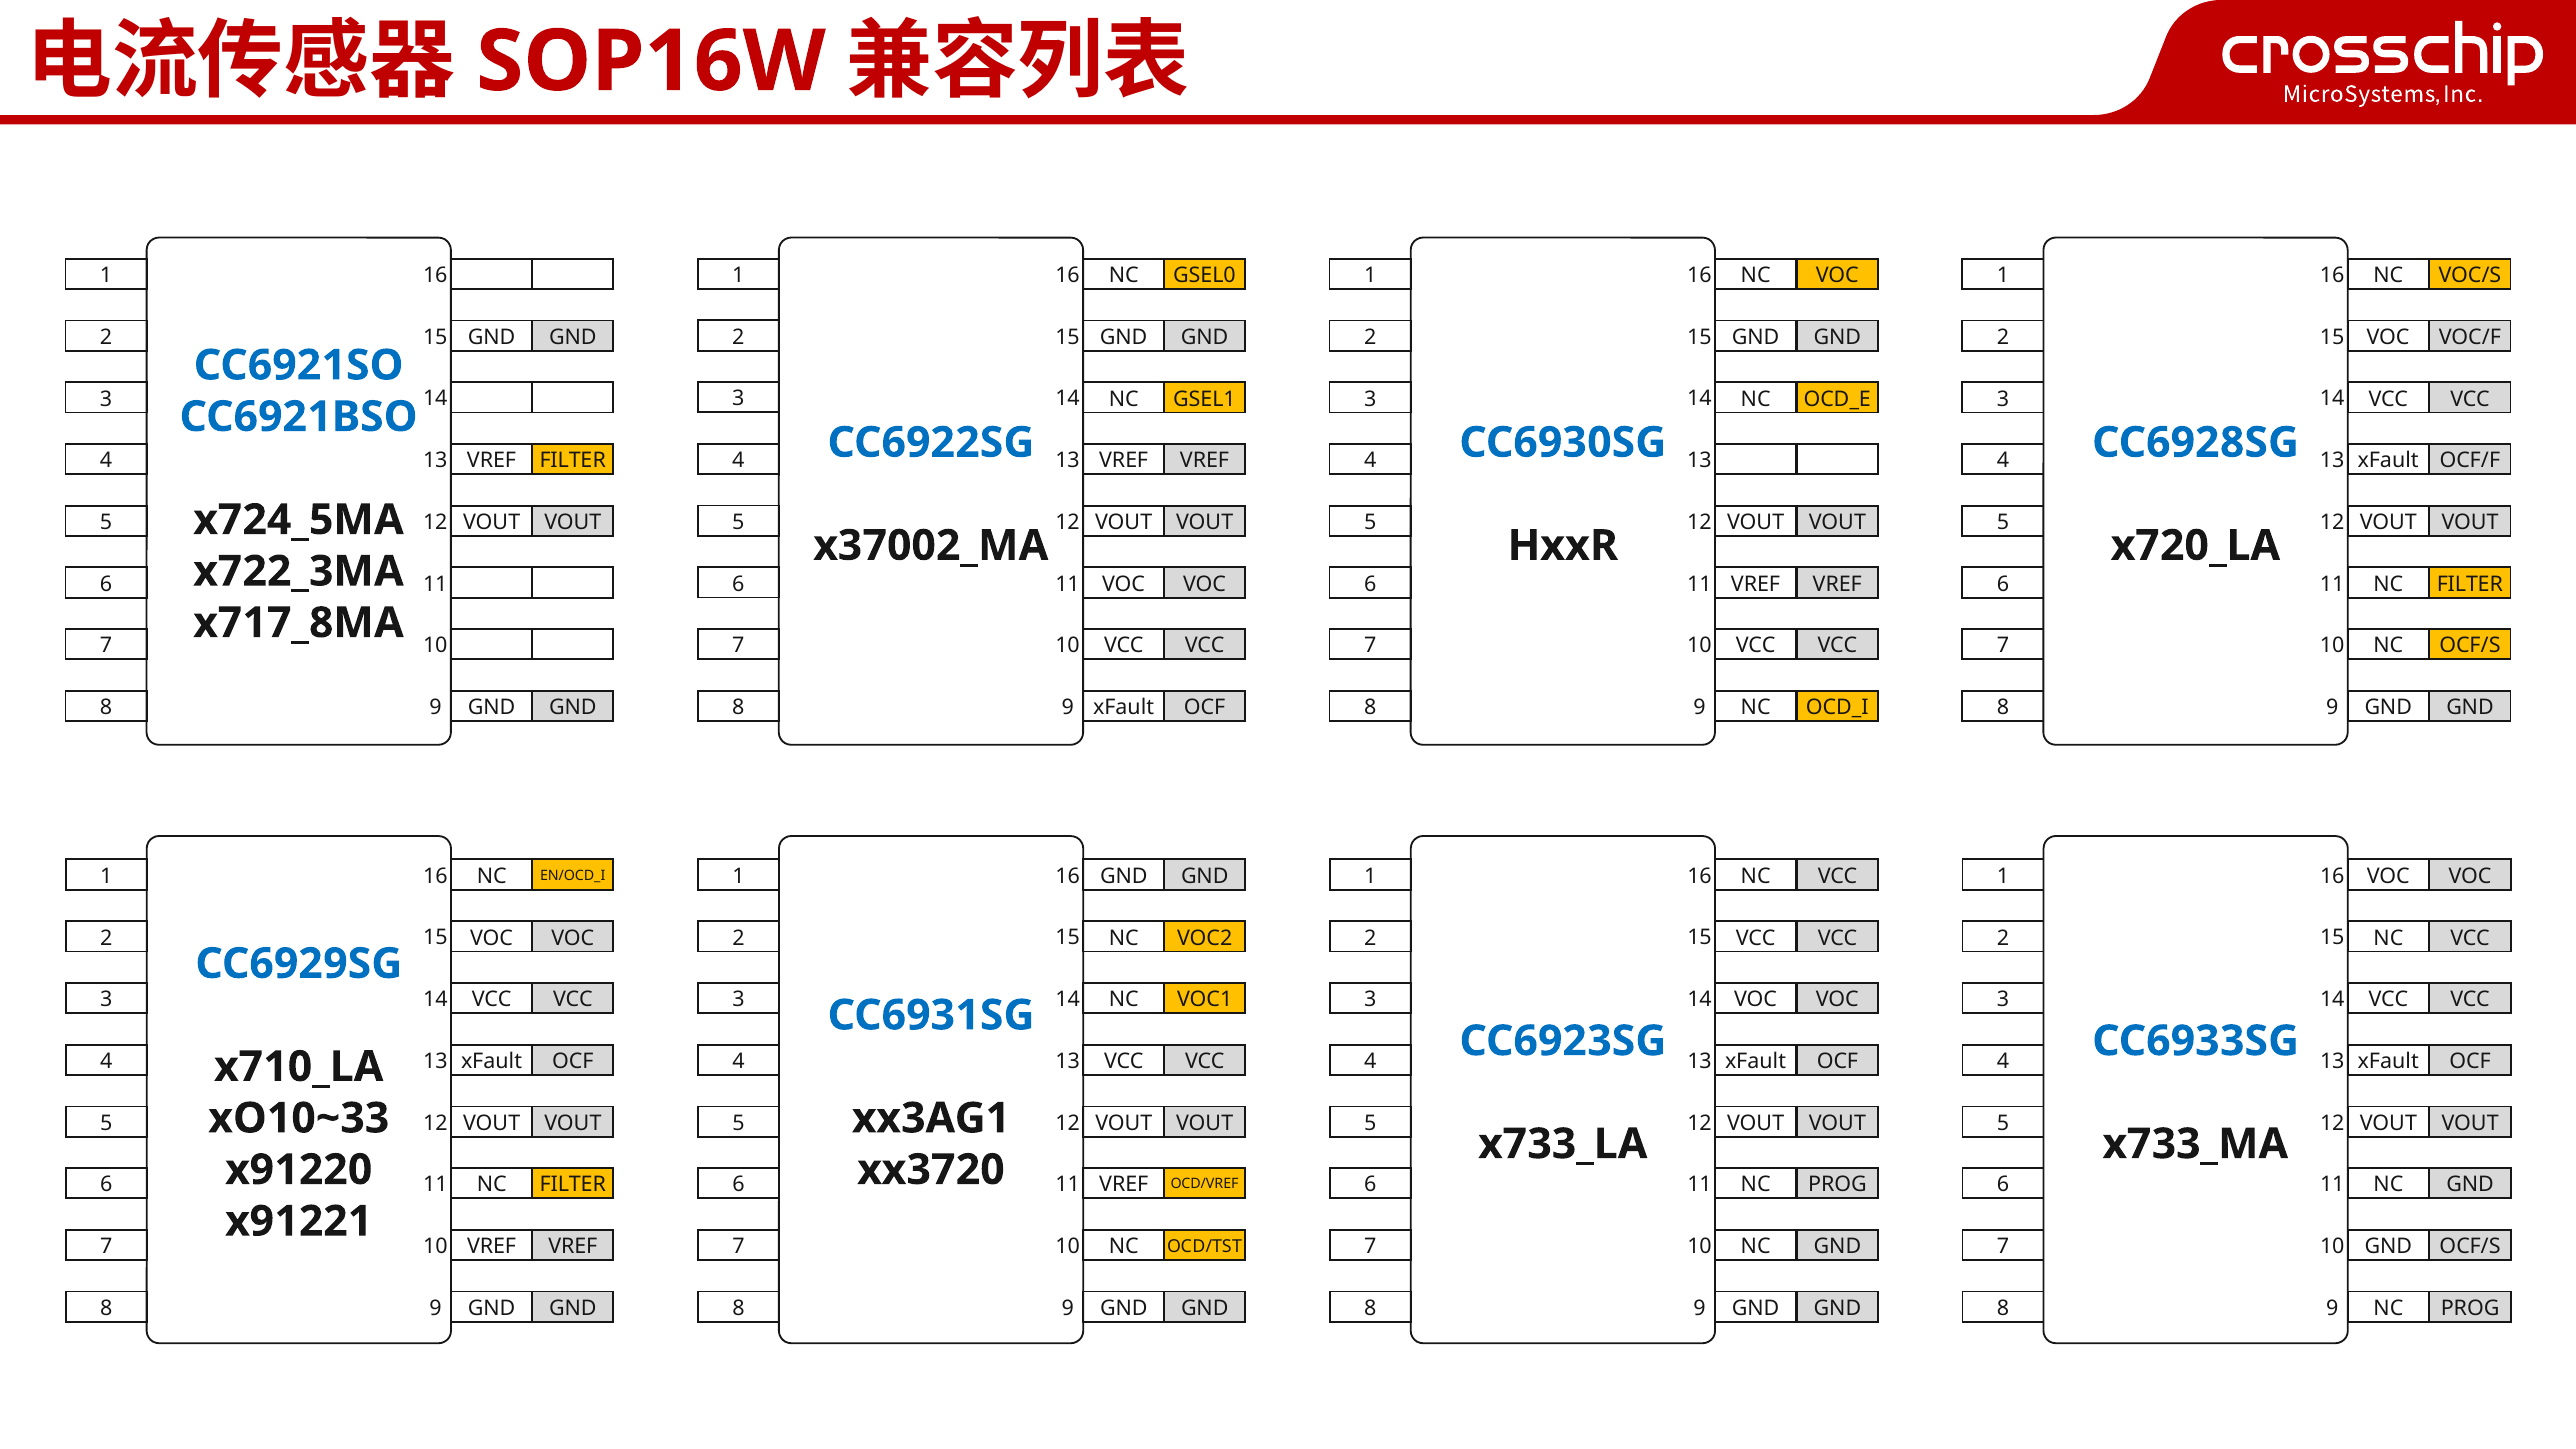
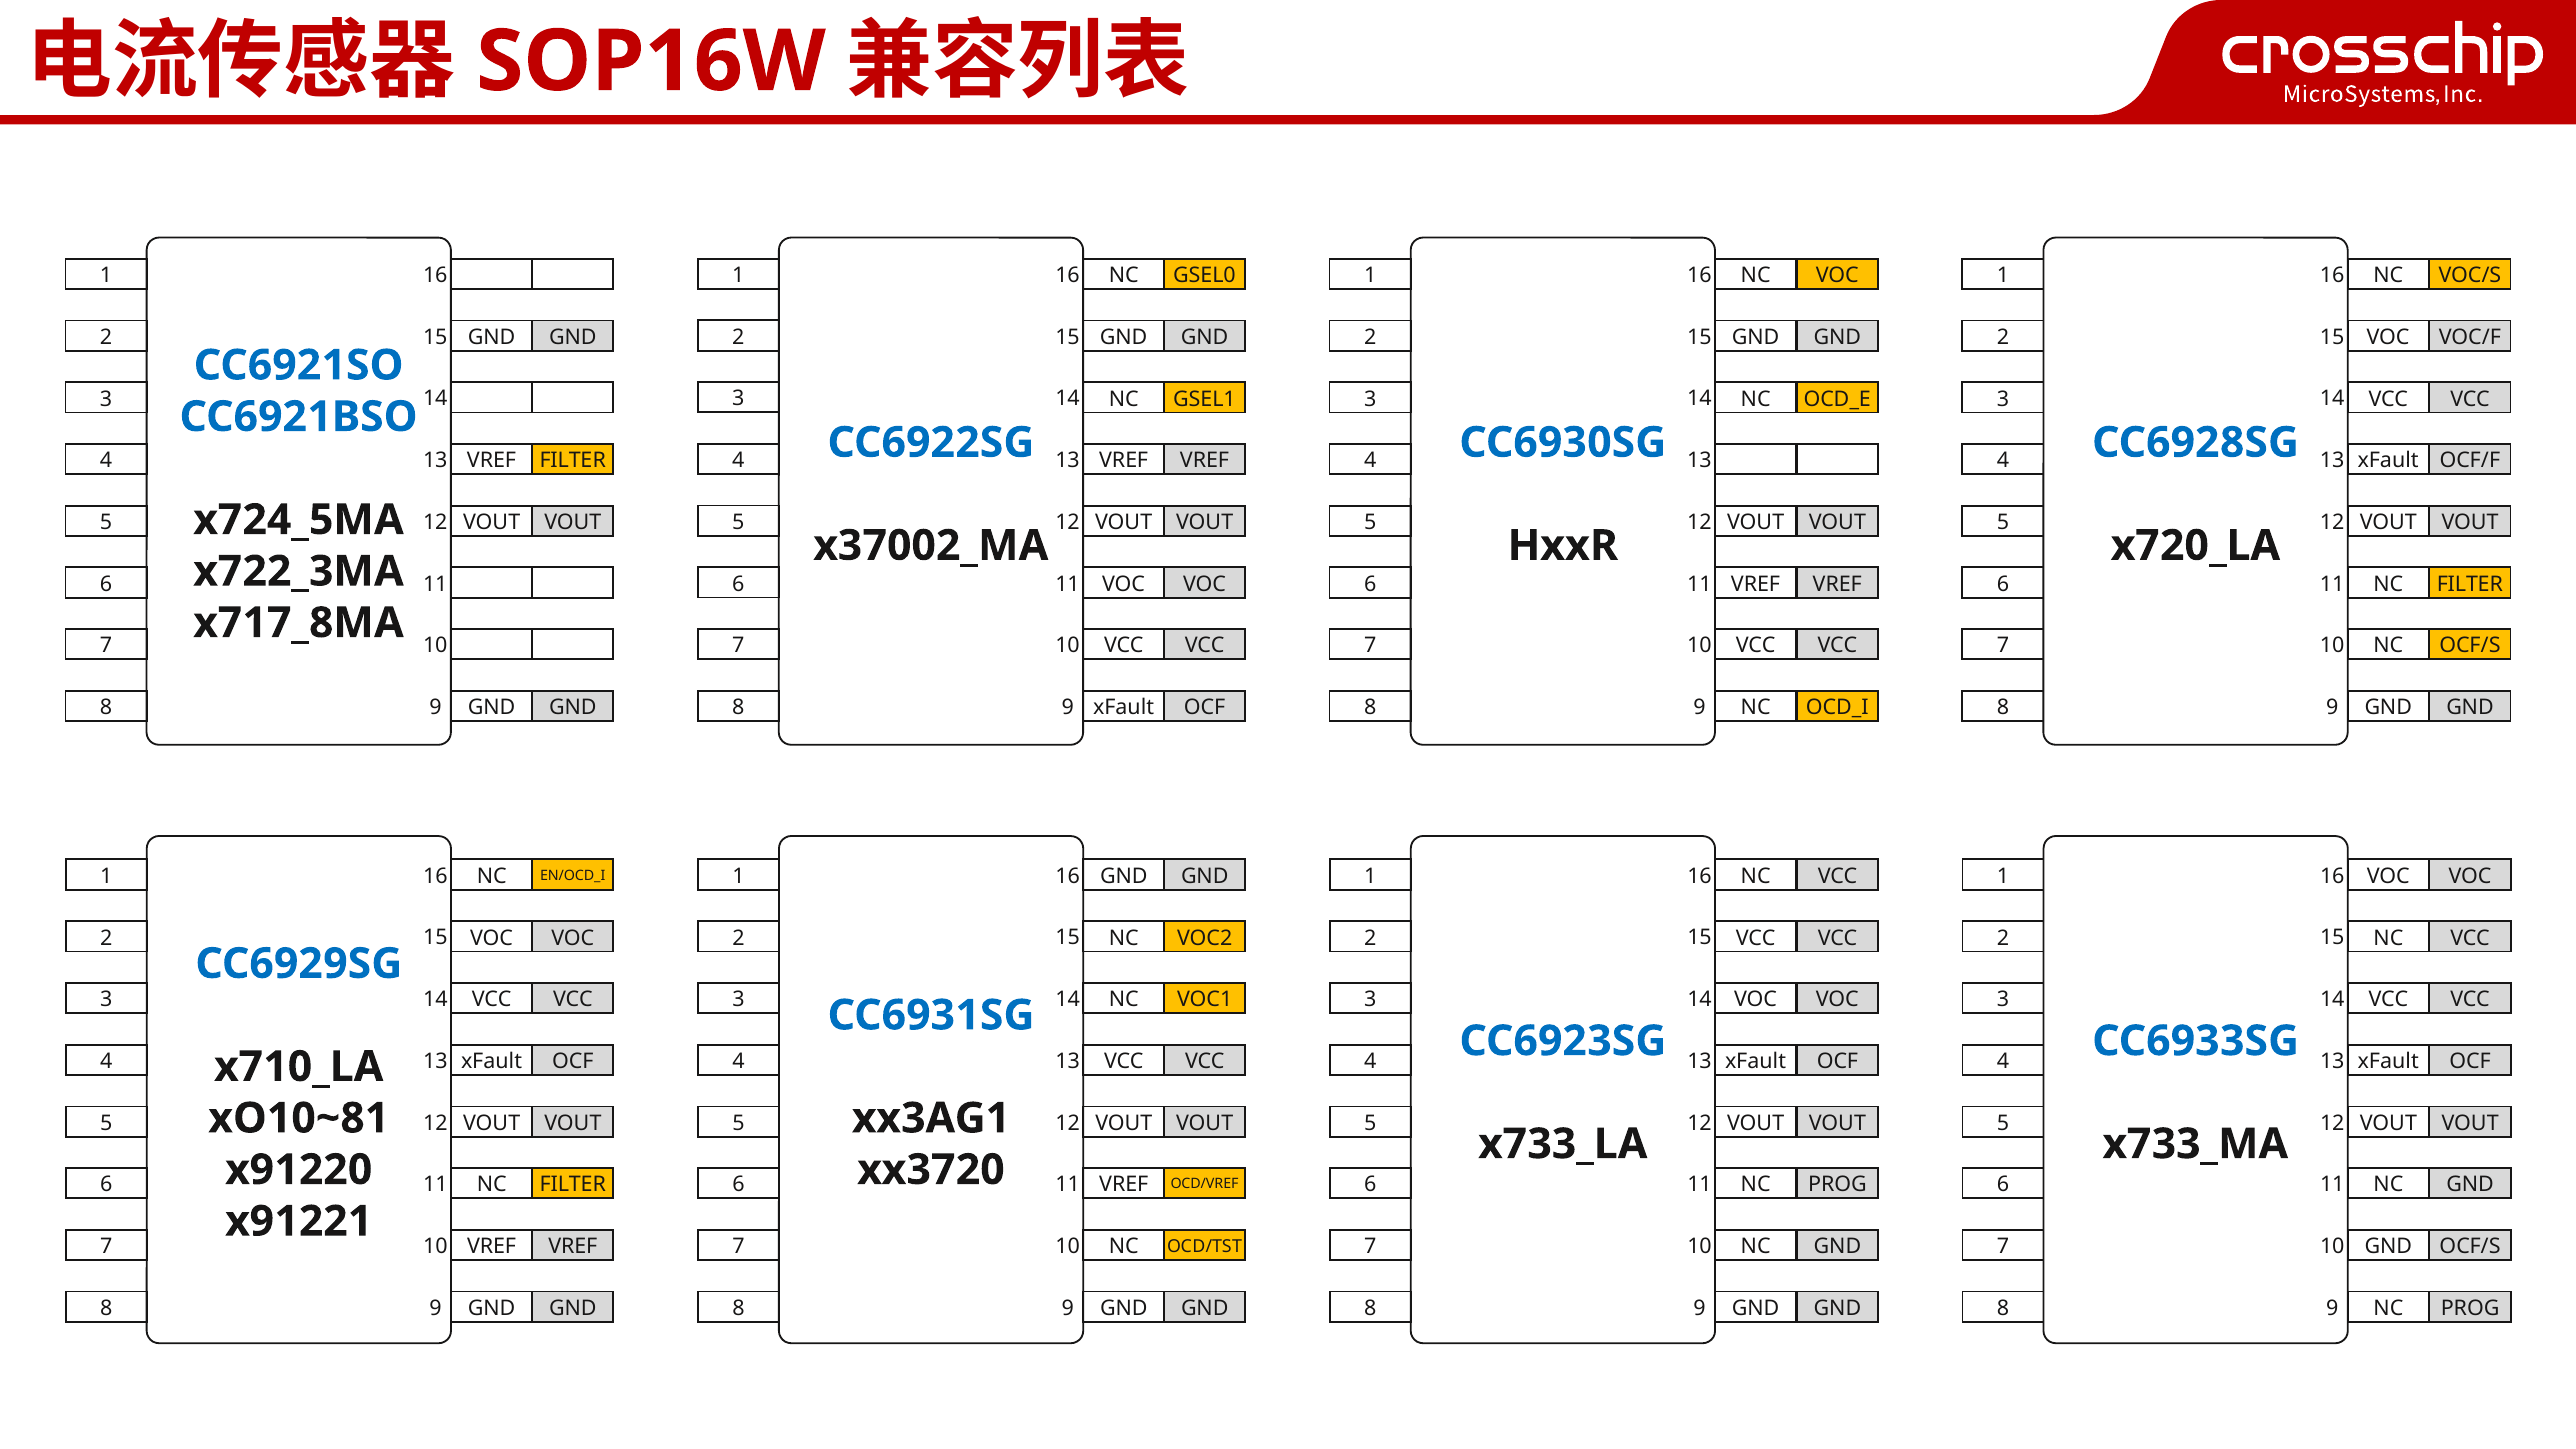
xO10~33: xO10~33 -> xO10~81 (299, 1118)
